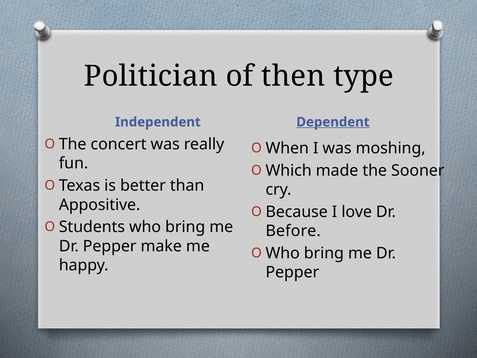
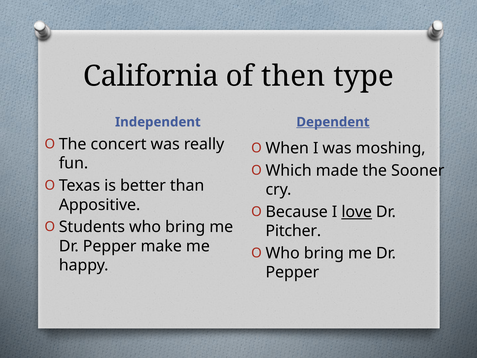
Politician: Politician -> California (151, 76)
love underline: none -> present (357, 212)
Before: Before -> Pitcher (293, 231)
